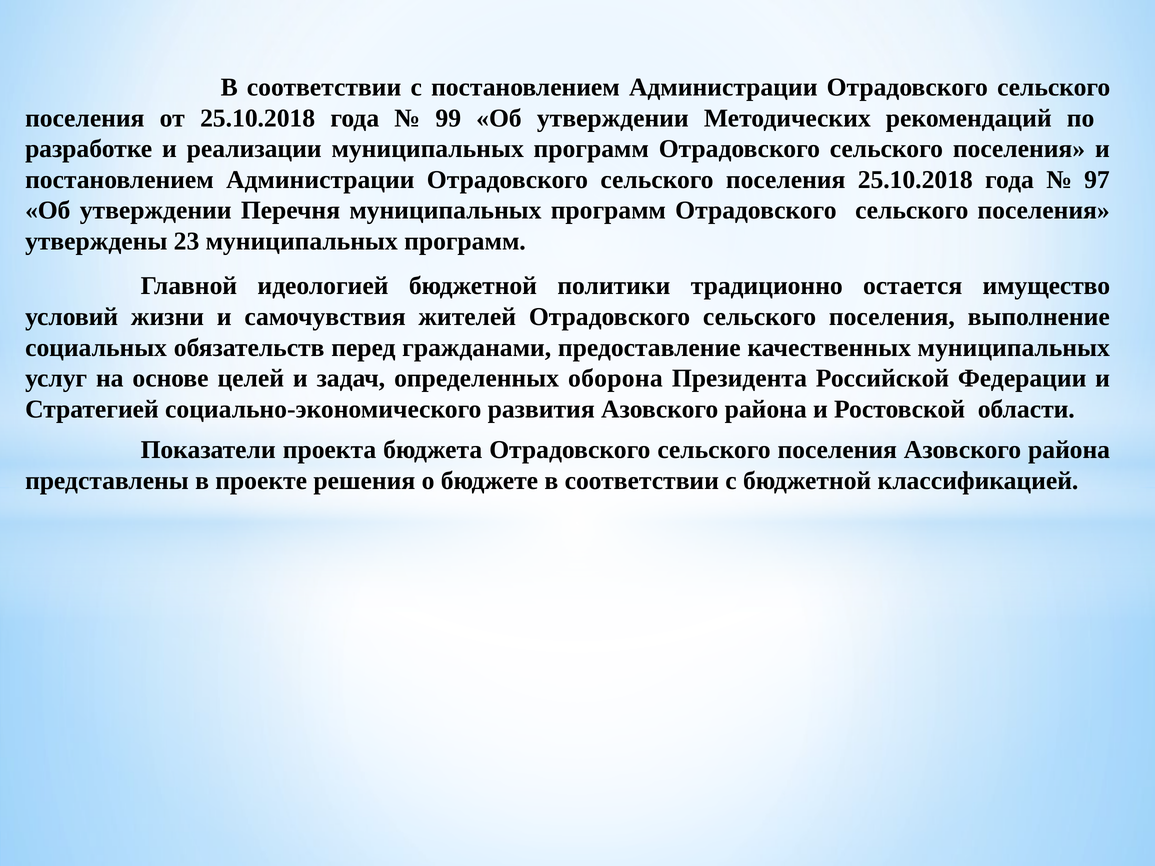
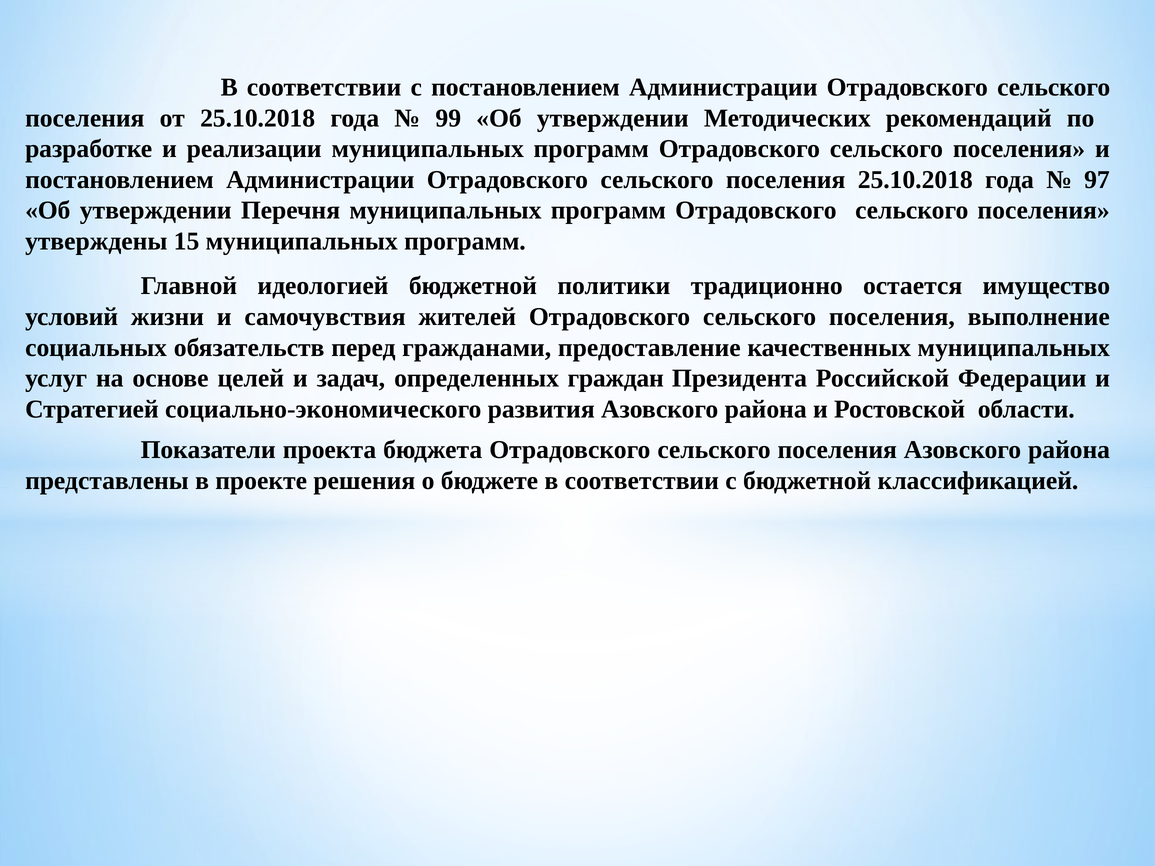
23: 23 -> 15 (187, 241)
оборона: оборона -> граждан (616, 379)
